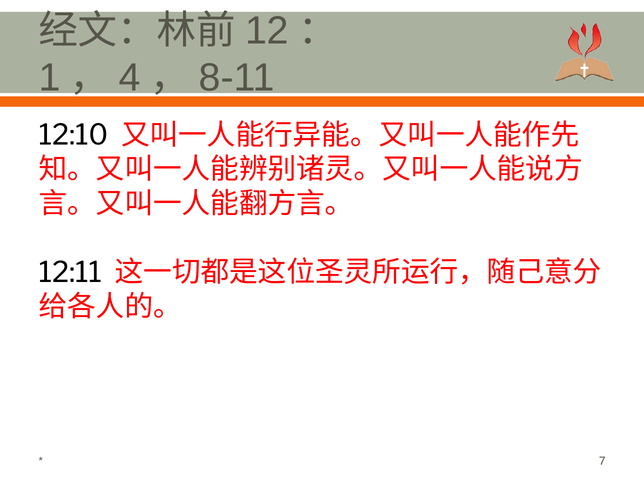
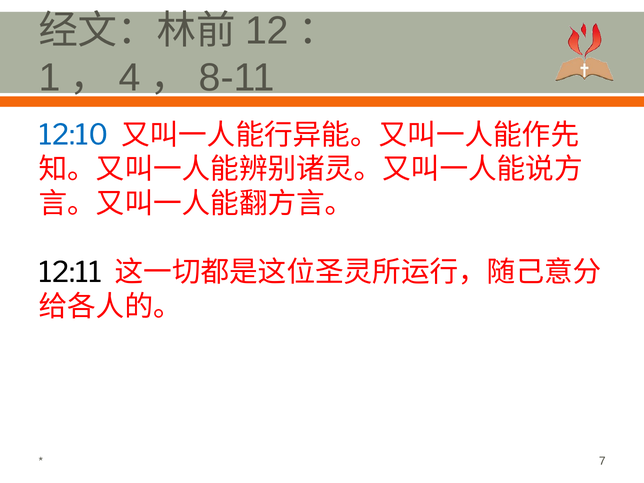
12:10 colour: black -> blue (73, 135)
